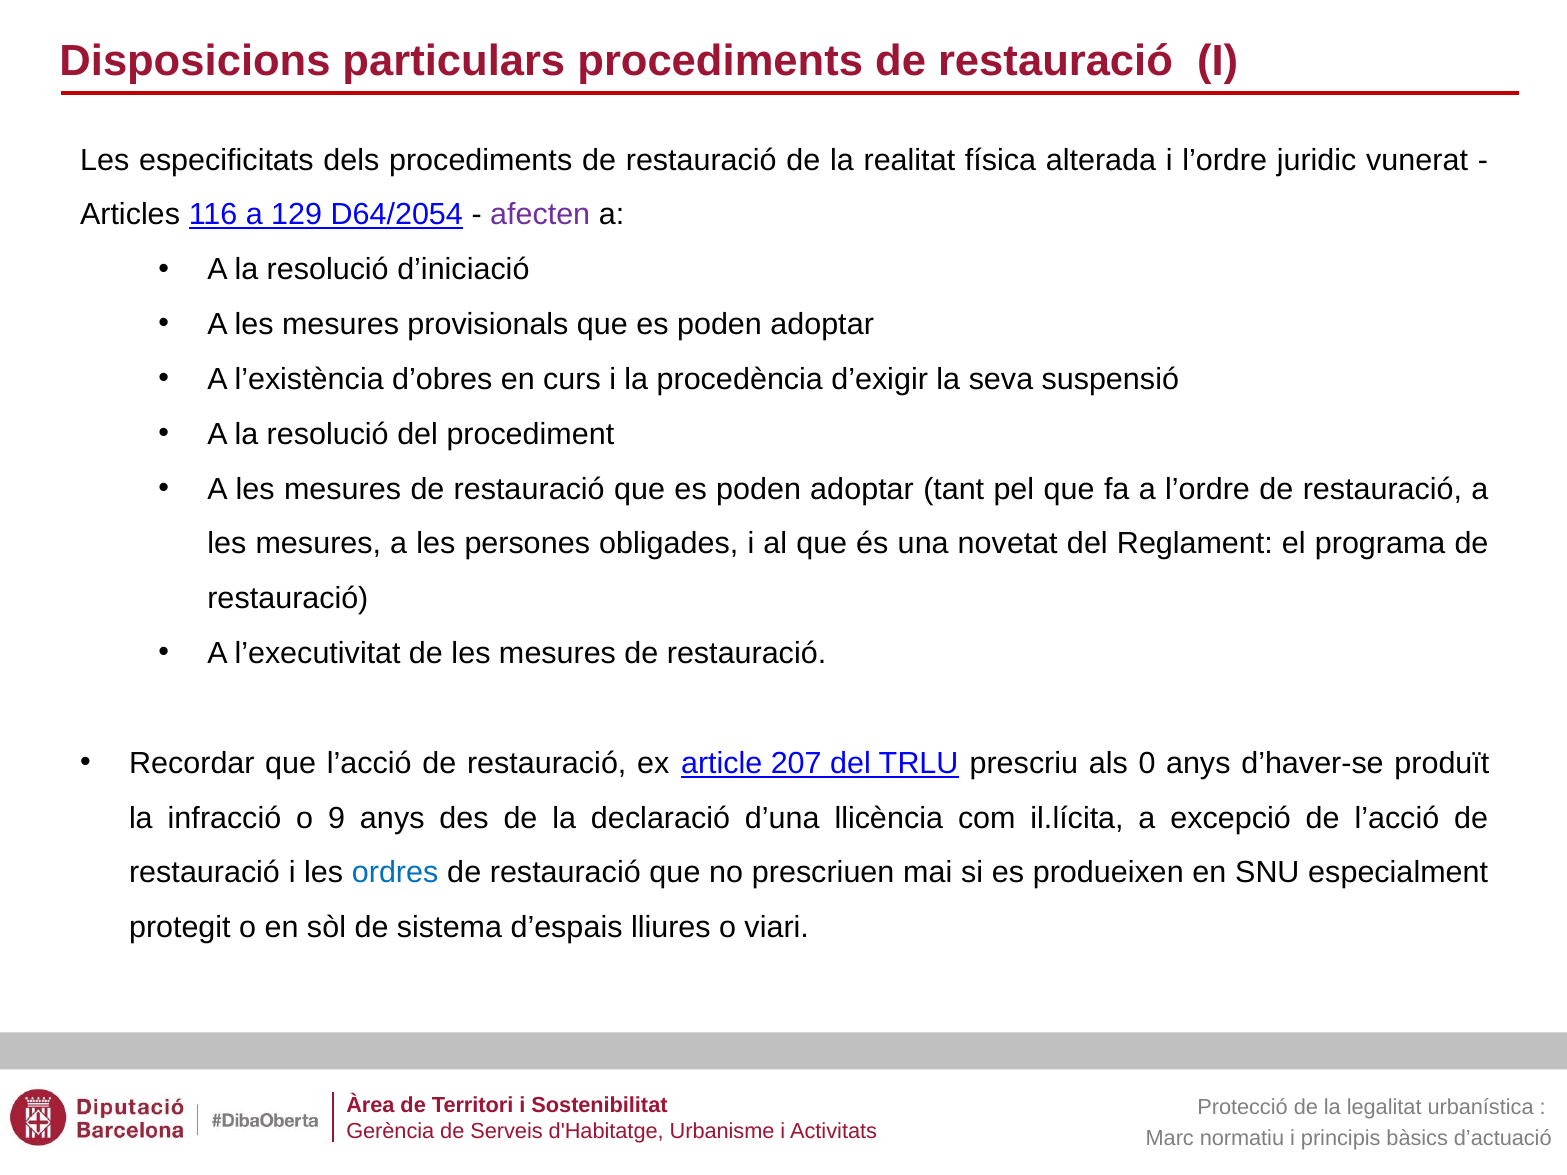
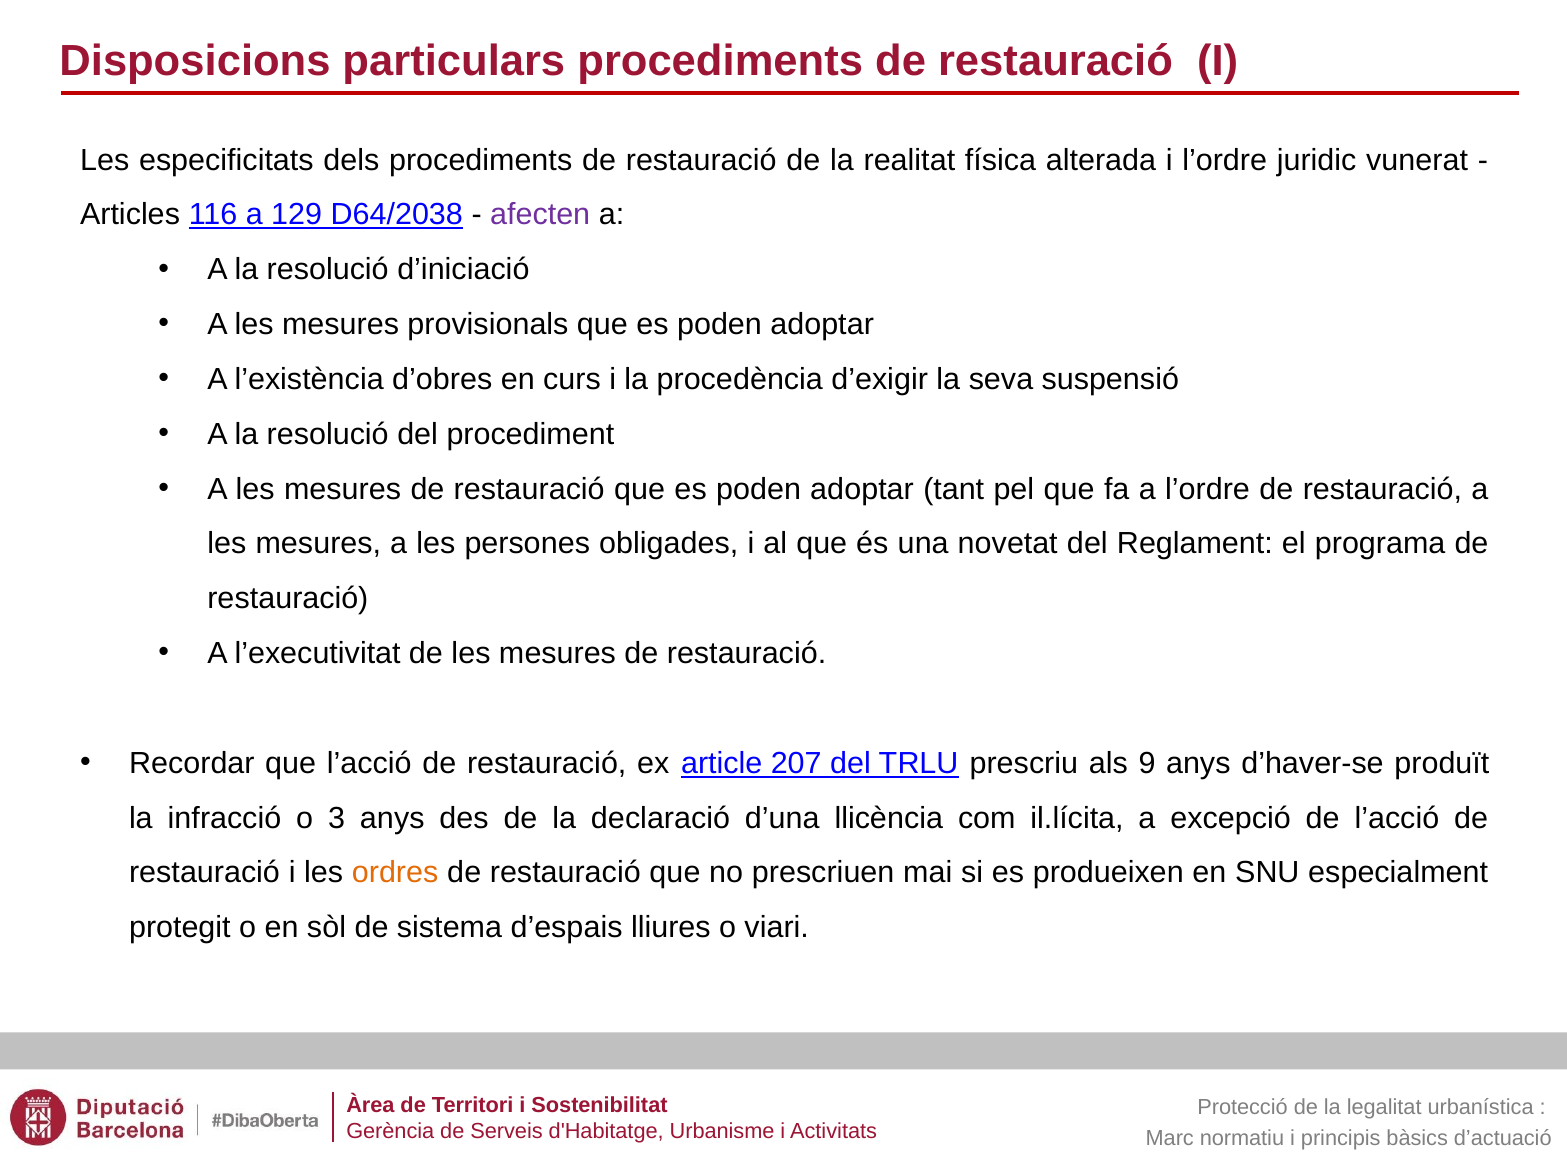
D64/2054: D64/2054 -> D64/2038 (397, 215)
0: 0 -> 9 (1147, 763)
9: 9 -> 3 (337, 818)
ordres colour: blue -> orange (395, 873)
